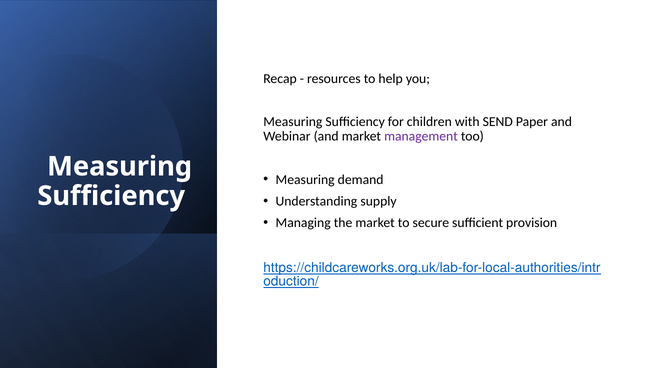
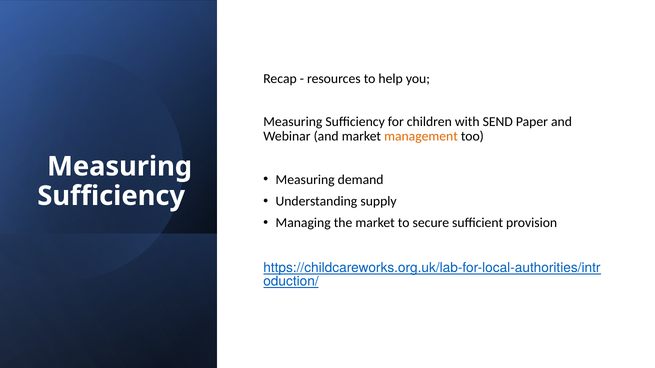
management colour: purple -> orange (421, 137)
